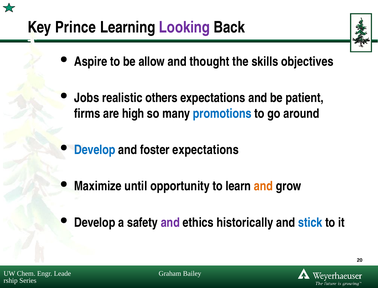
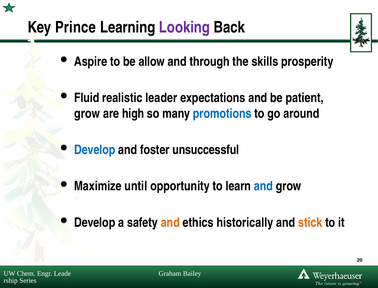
thought: thought -> through (210, 62)
objectives: objectives -> prosperity (307, 62)
Jobs: Jobs -> Fluid (87, 98)
others: others -> leader (161, 98)
firms: firms -> grow (87, 113)
foster expectations: expectations -> unsuccessful (206, 150)
and colour: orange -> blue (263, 186)
and colour: purple -> orange (170, 223)
stick colour: blue -> orange (310, 223)
